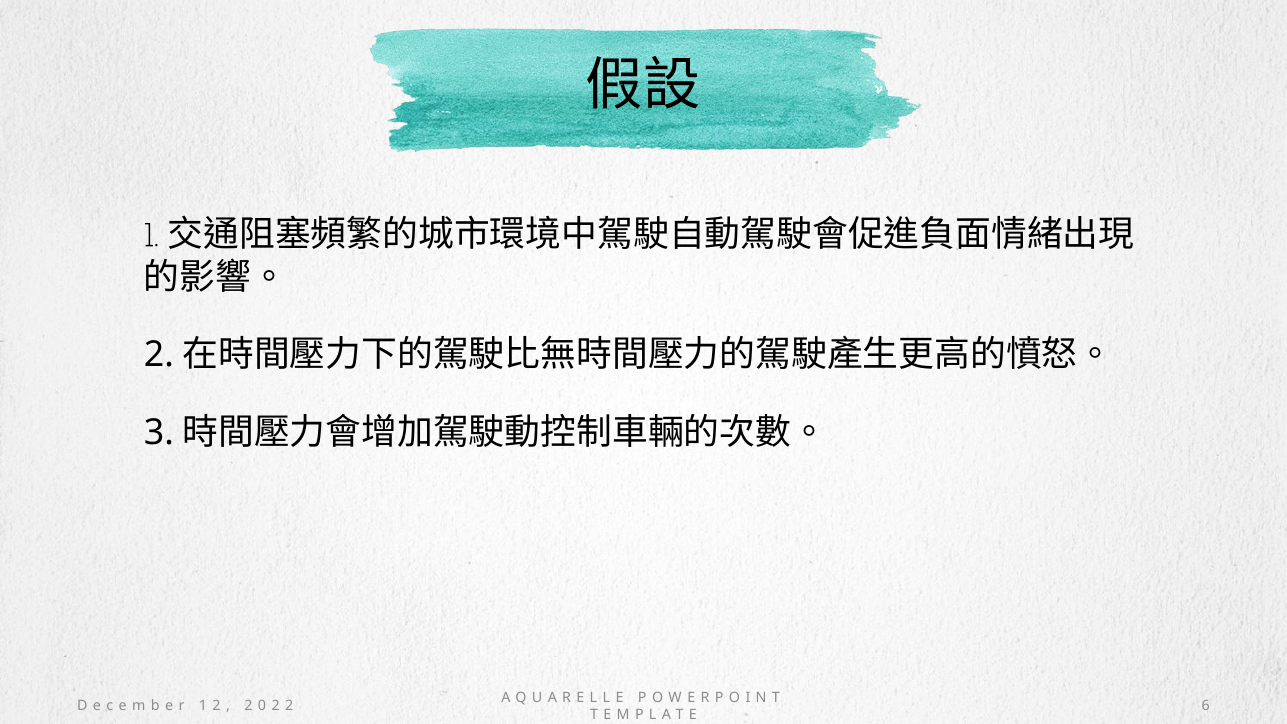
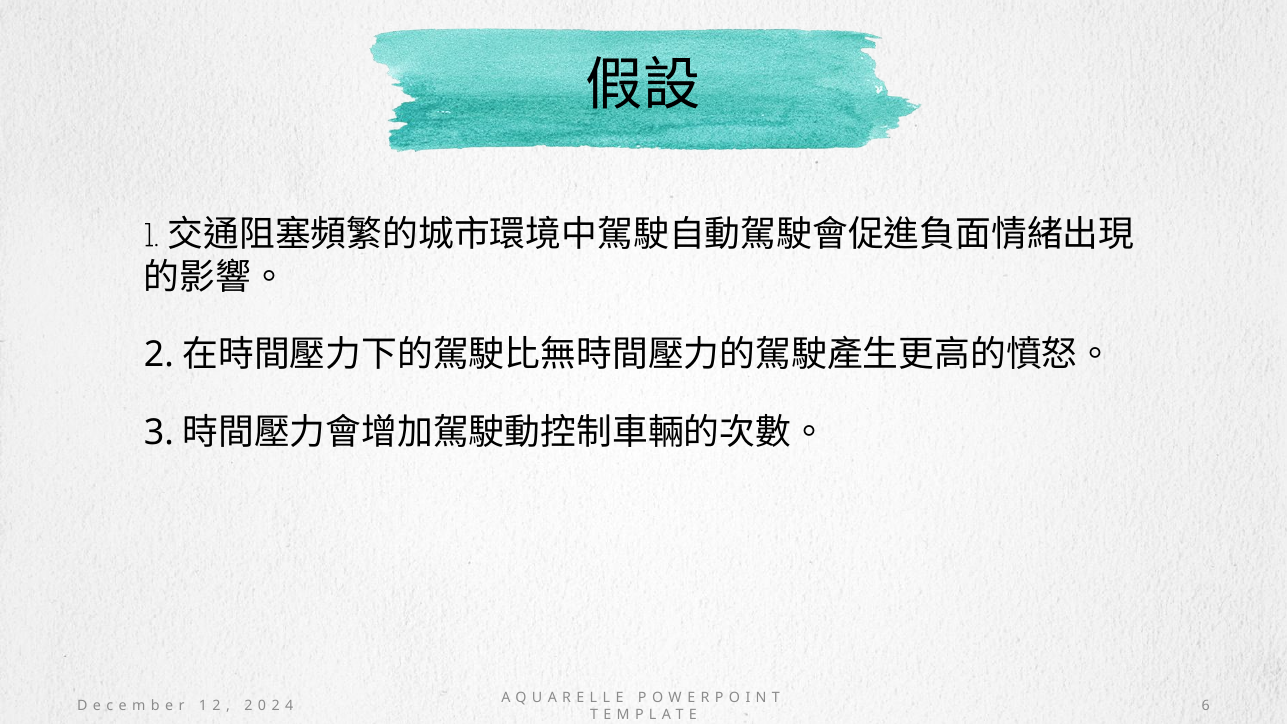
2: 2 -> 4 (289, 705)
